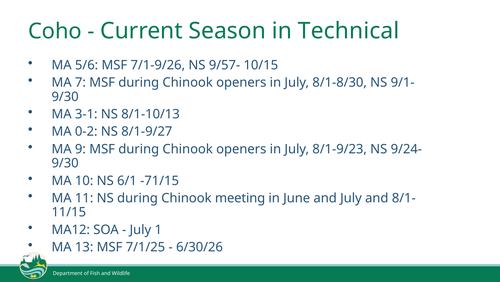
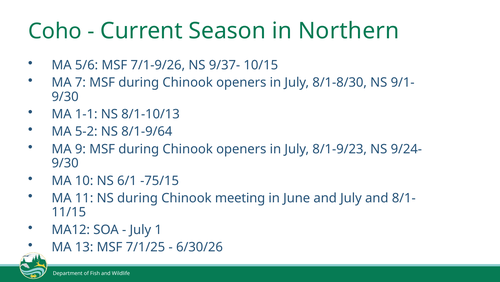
Technical: Technical -> Northern (349, 31)
9/57-: 9/57- -> 9/37- (225, 65)
3-1: 3-1 -> 1-1 (86, 114)
0-2: 0-2 -> 5-2 (86, 131)
8/1-9/27: 8/1-9/27 -> 8/1-9/64 (147, 131)
-71/15: -71/15 -> -75/15 (160, 180)
